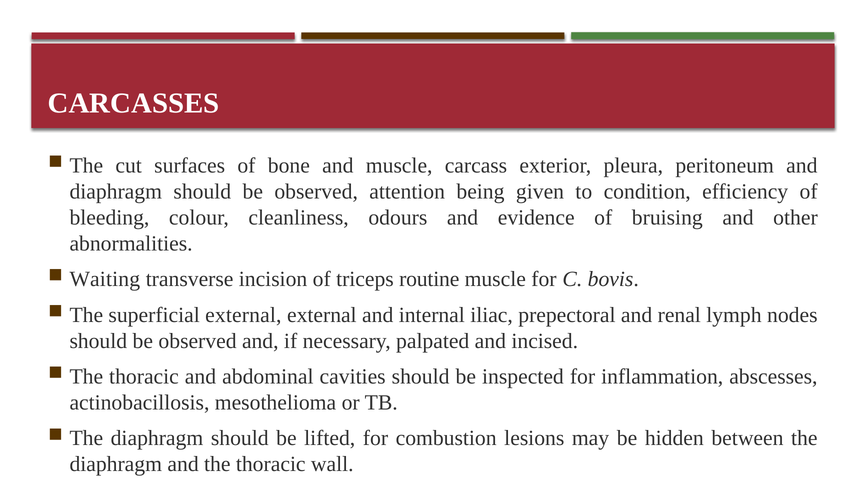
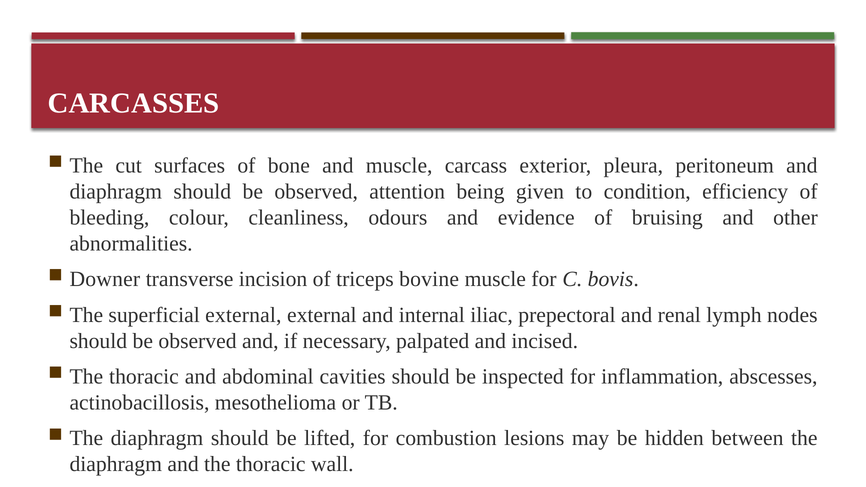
Waiting: Waiting -> Downer (105, 279)
routine: routine -> bovine (429, 279)
